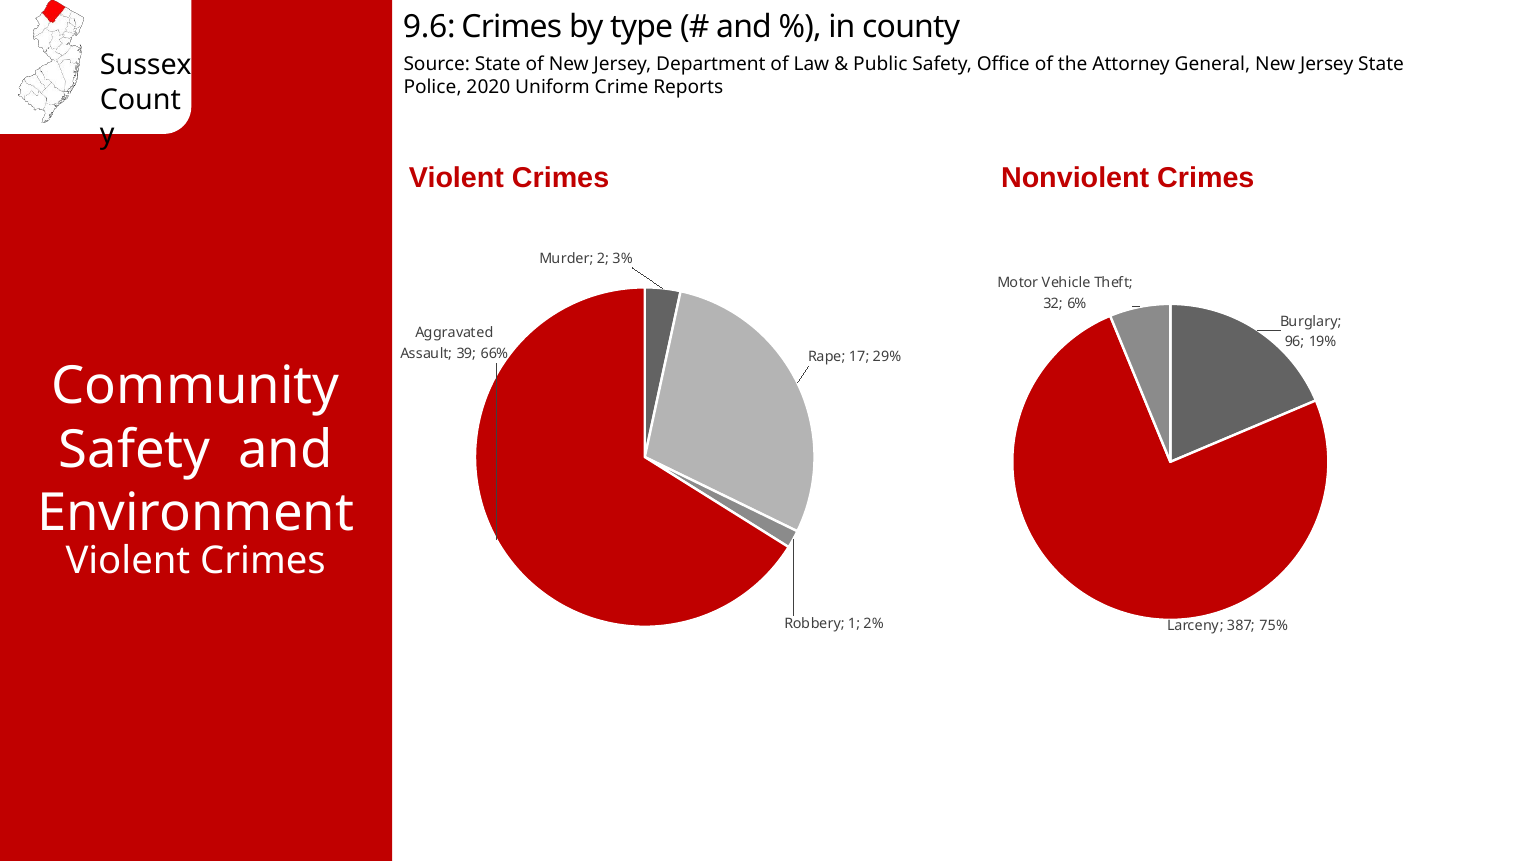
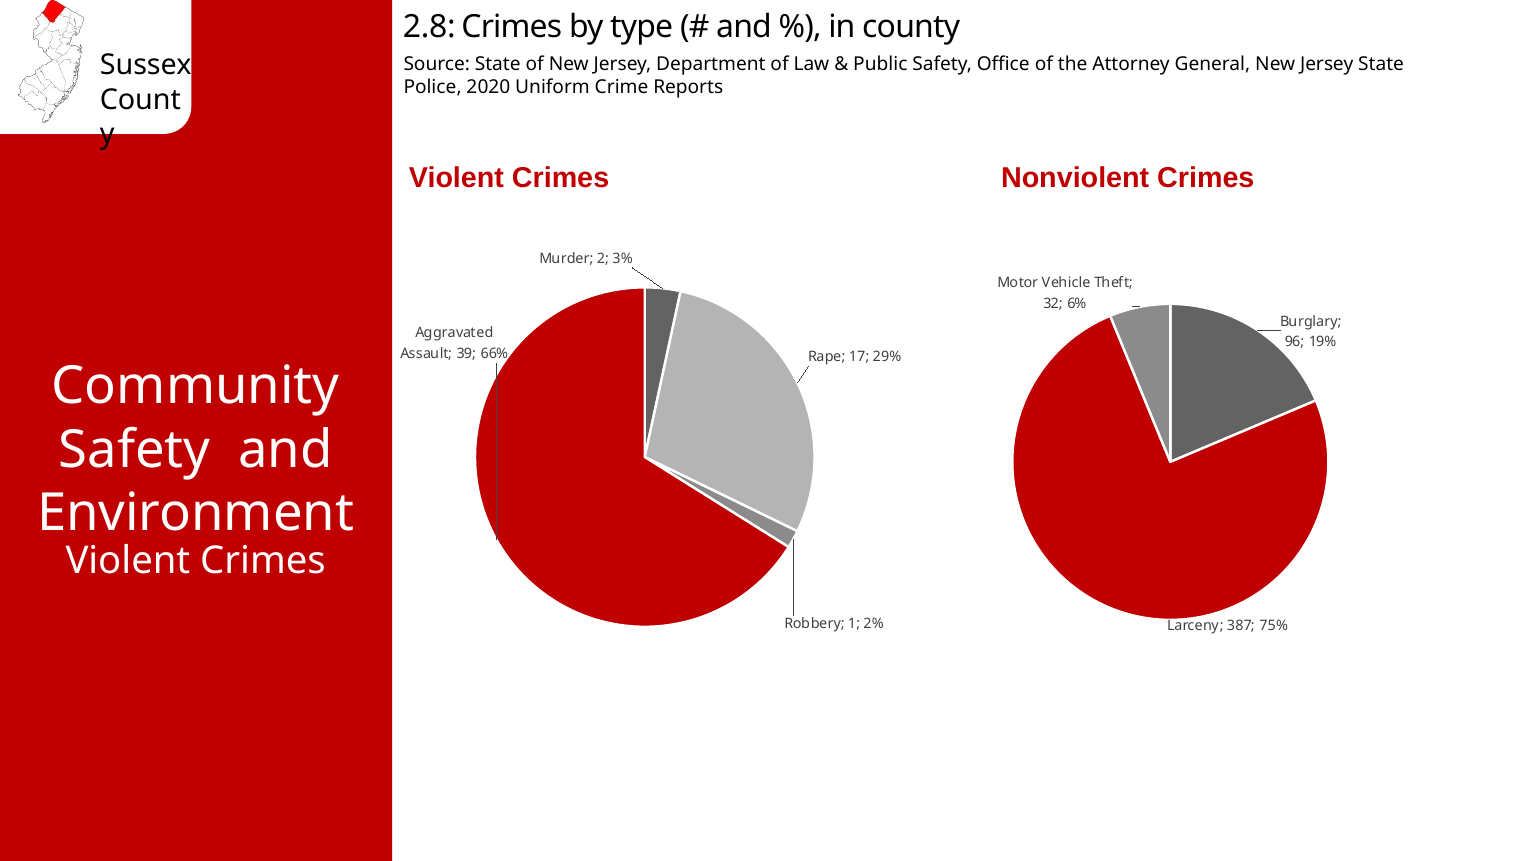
9.6: 9.6 -> 2.8 (429, 27)
